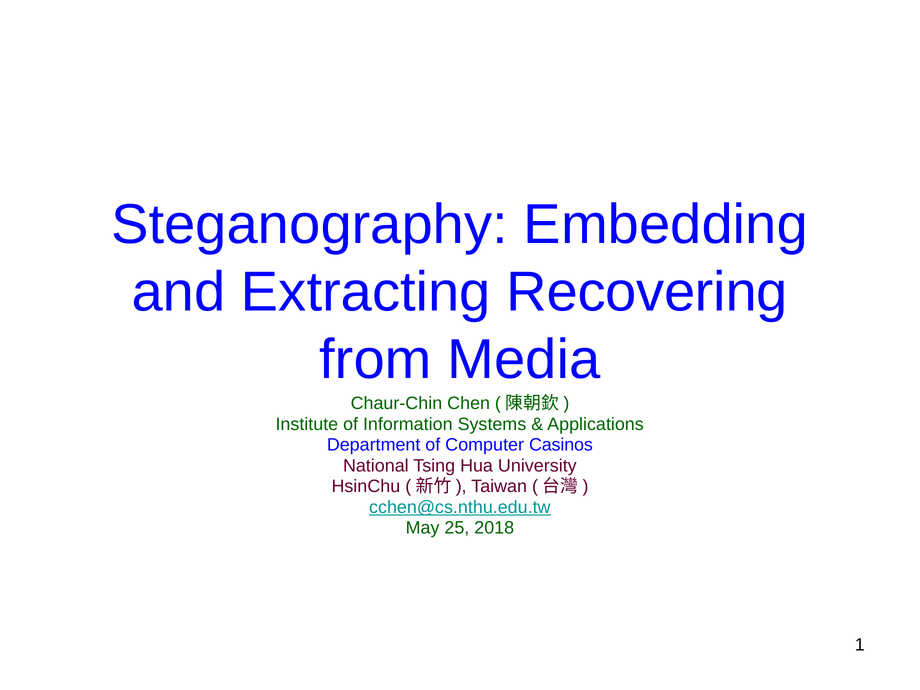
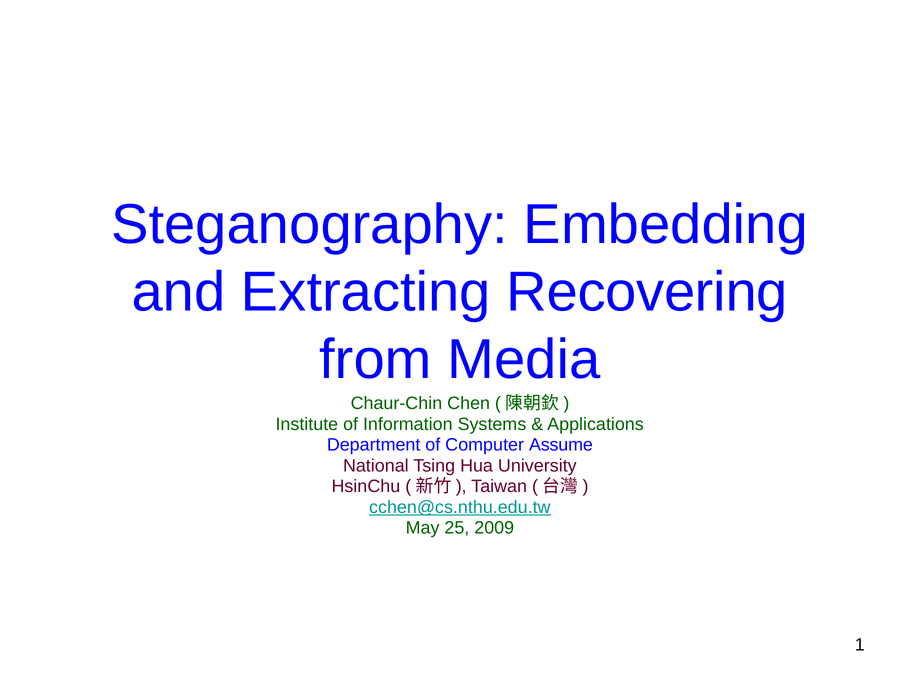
Casinos: Casinos -> Assume (561, 445)
2018: 2018 -> 2009 (494, 528)
